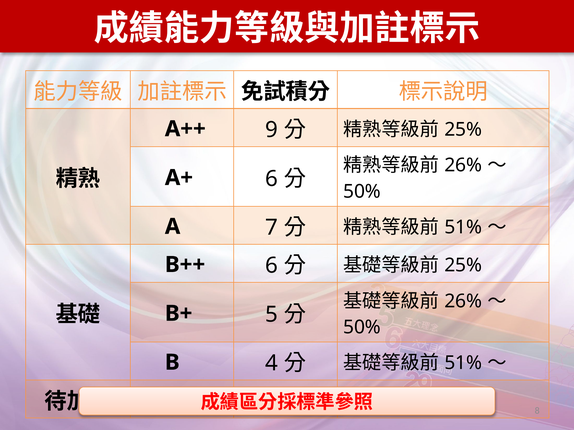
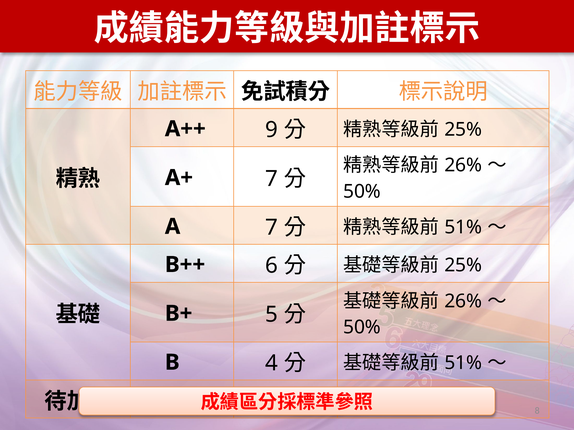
A+ 6: 6 -> 7 (271, 179)
